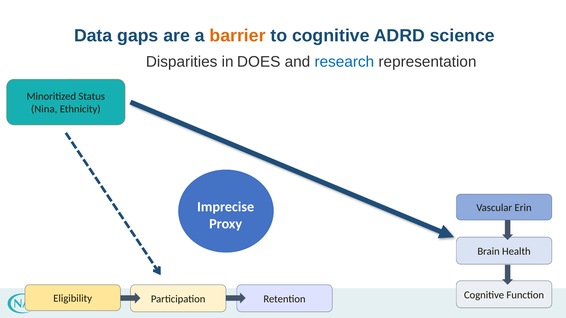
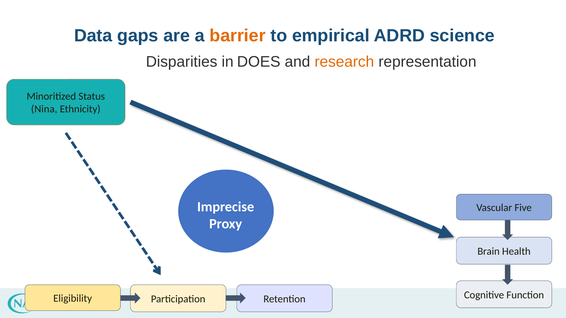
to cognitive: cognitive -> empirical (331, 36)
research colour: blue -> orange (344, 62)
Erin: Erin -> Five (523, 208)
